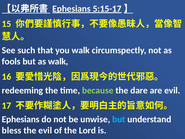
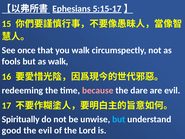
such: such -> once (27, 50)
because colour: light green -> pink (98, 90)
Ephesians: Ephesians -> Spiritually (21, 119)
bless: bless -> good (12, 130)
